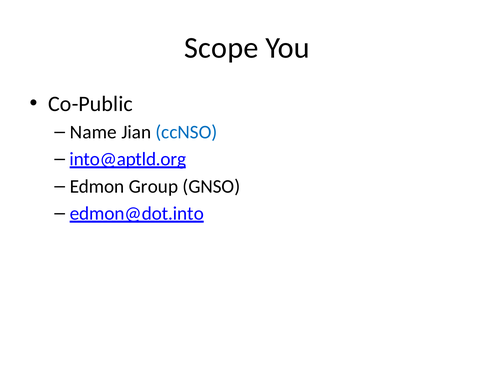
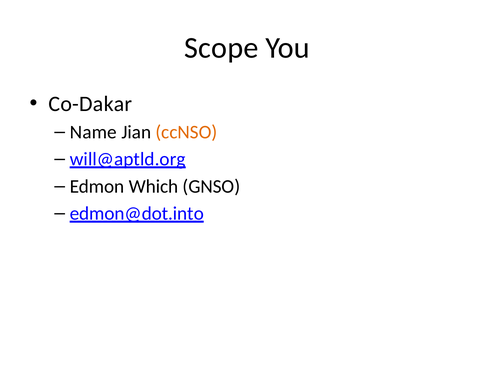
Co-Public: Co-Public -> Co-Dakar (90, 104)
ccNSO colour: blue -> orange (186, 132)
into@aptld.org: into@aptld.org -> will@aptld.org (128, 159)
Group: Group -> Which (153, 186)
